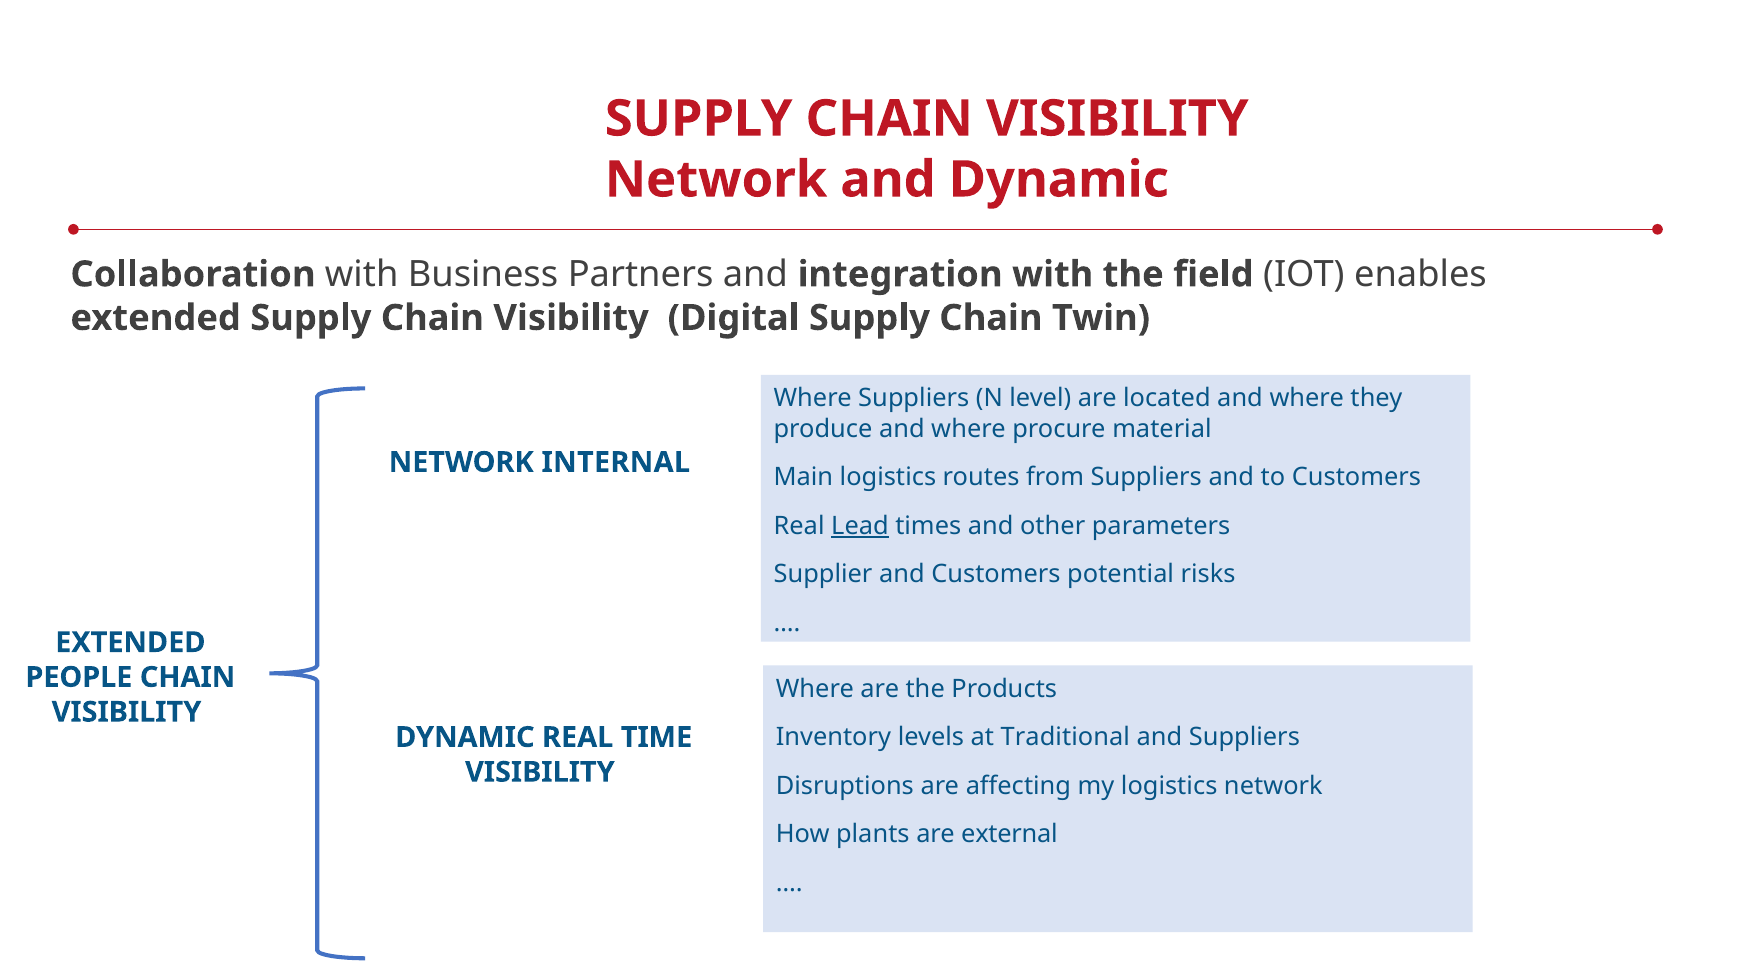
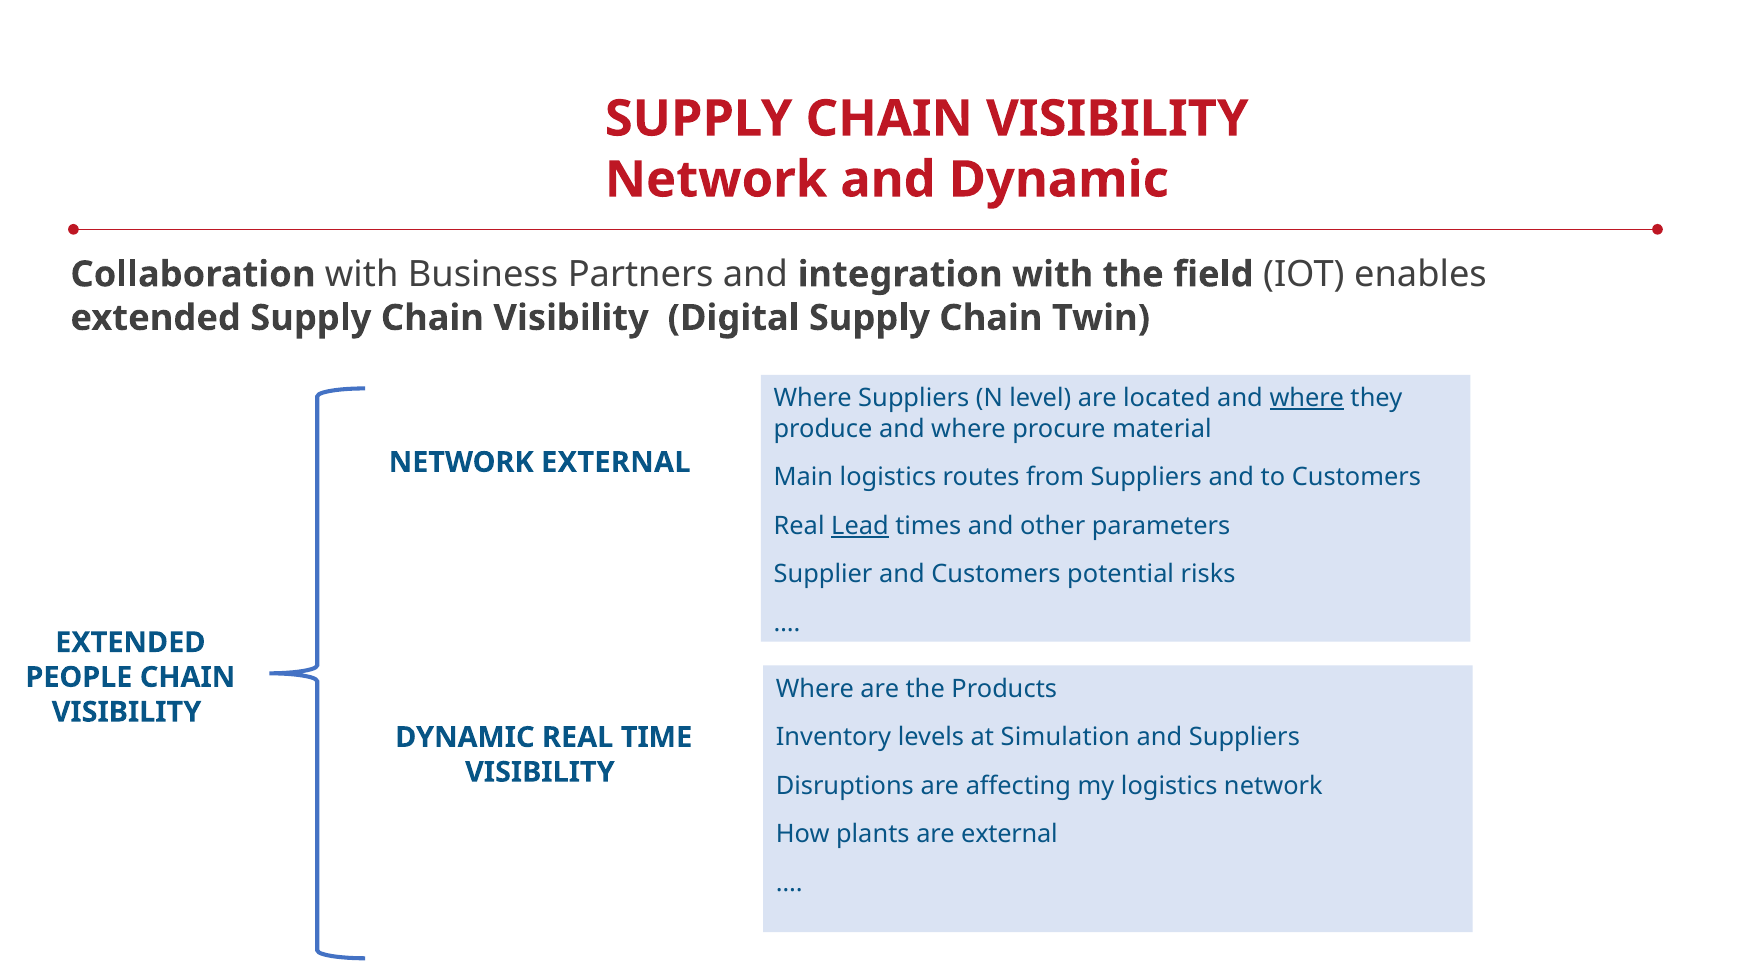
where underline: none -> present (1307, 398)
NETWORK INTERNAL: INTERNAL -> EXTERNAL (616, 462)
Traditional: Traditional -> Simulation (1065, 737)
